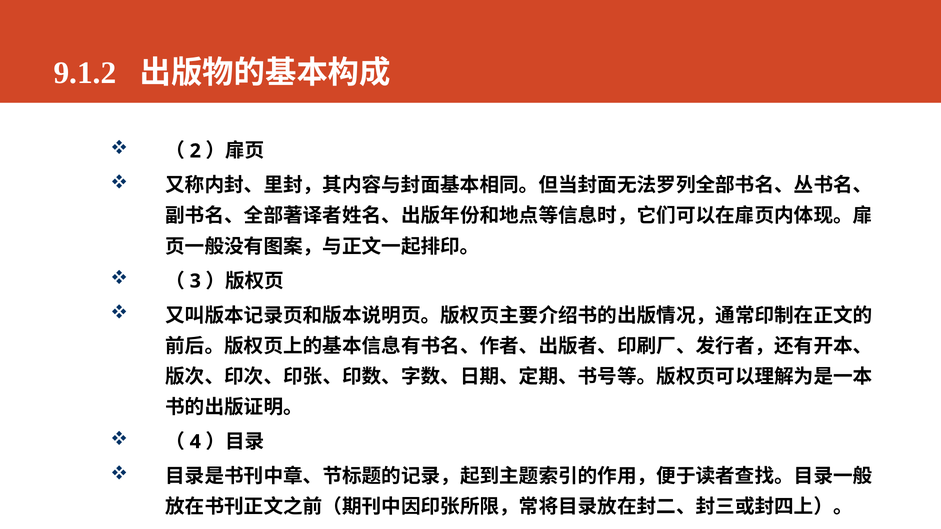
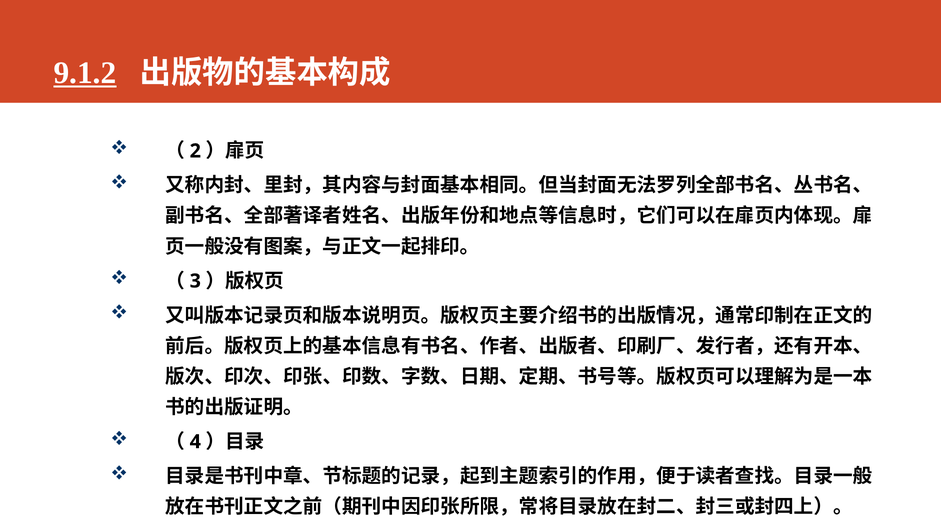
9.1.2 underline: none -> present (85, 73)
